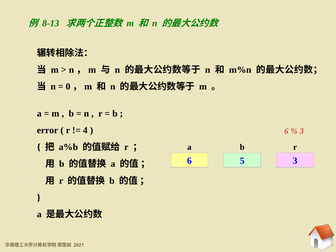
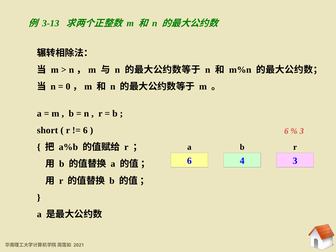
8-13: 8-13 -> 3-13 (51, 23)
error: error -> short (47, 130)
4: 4 -> 6 (85, 130)
5: 5 -> 4 (242, 161)
